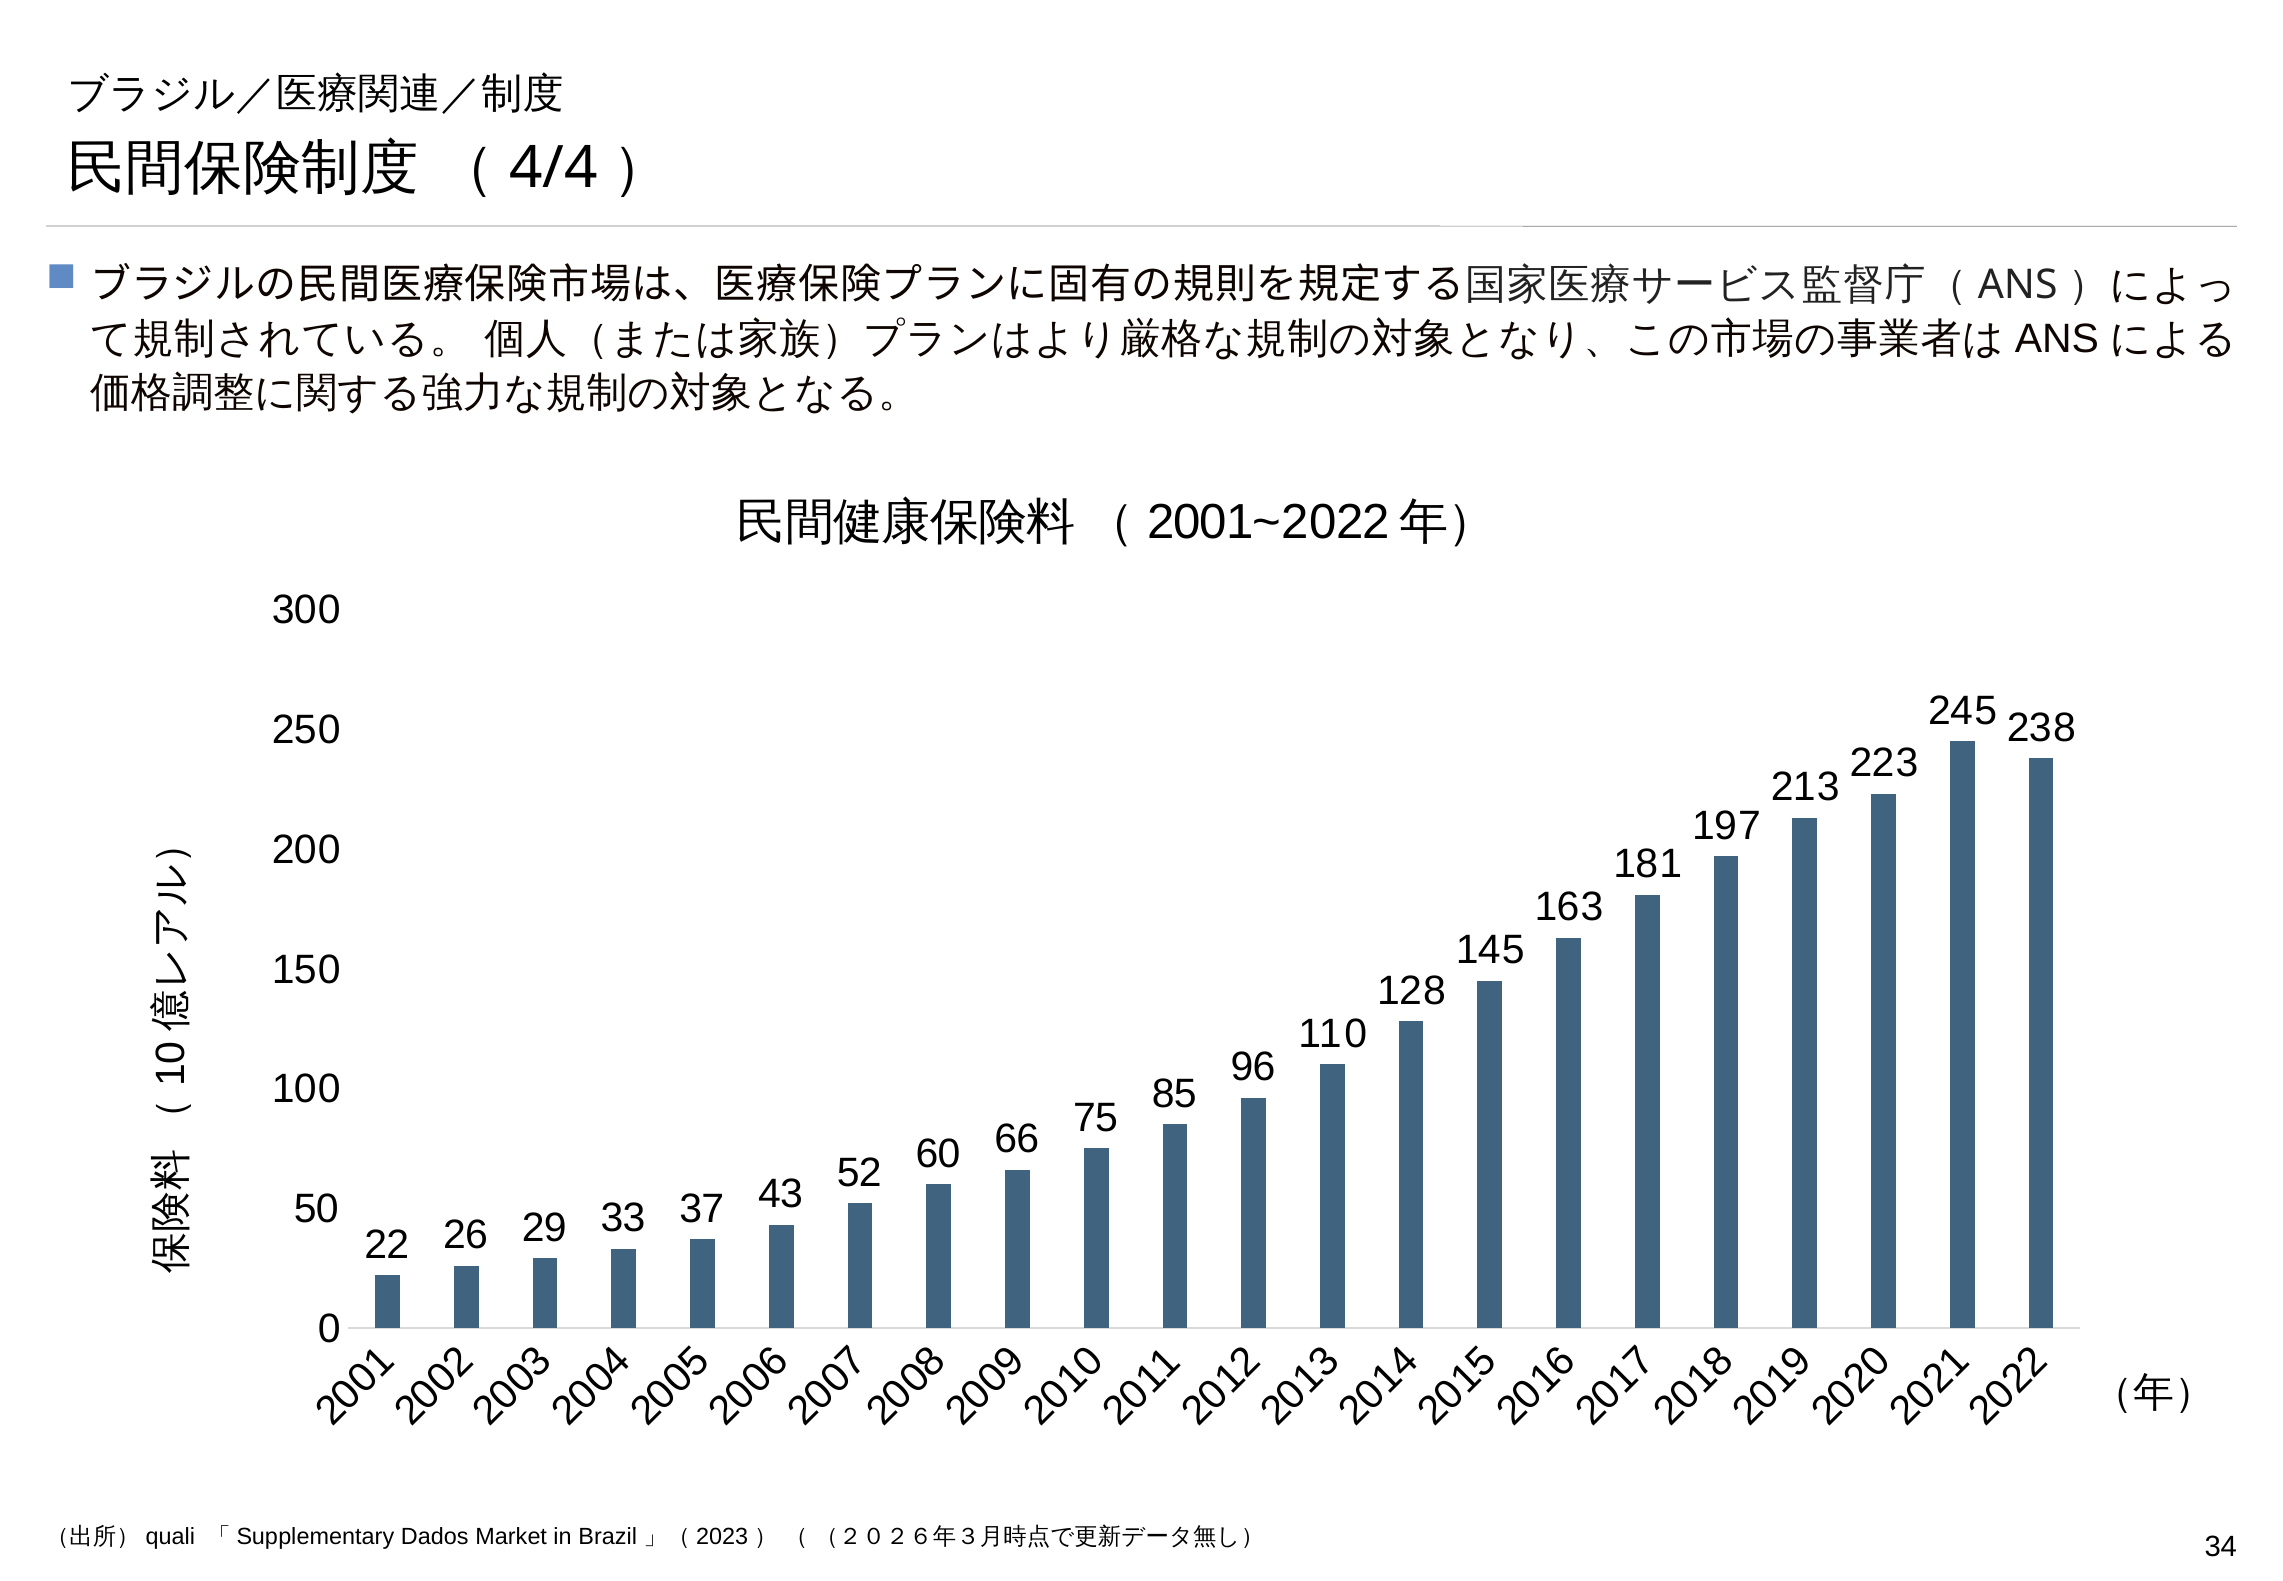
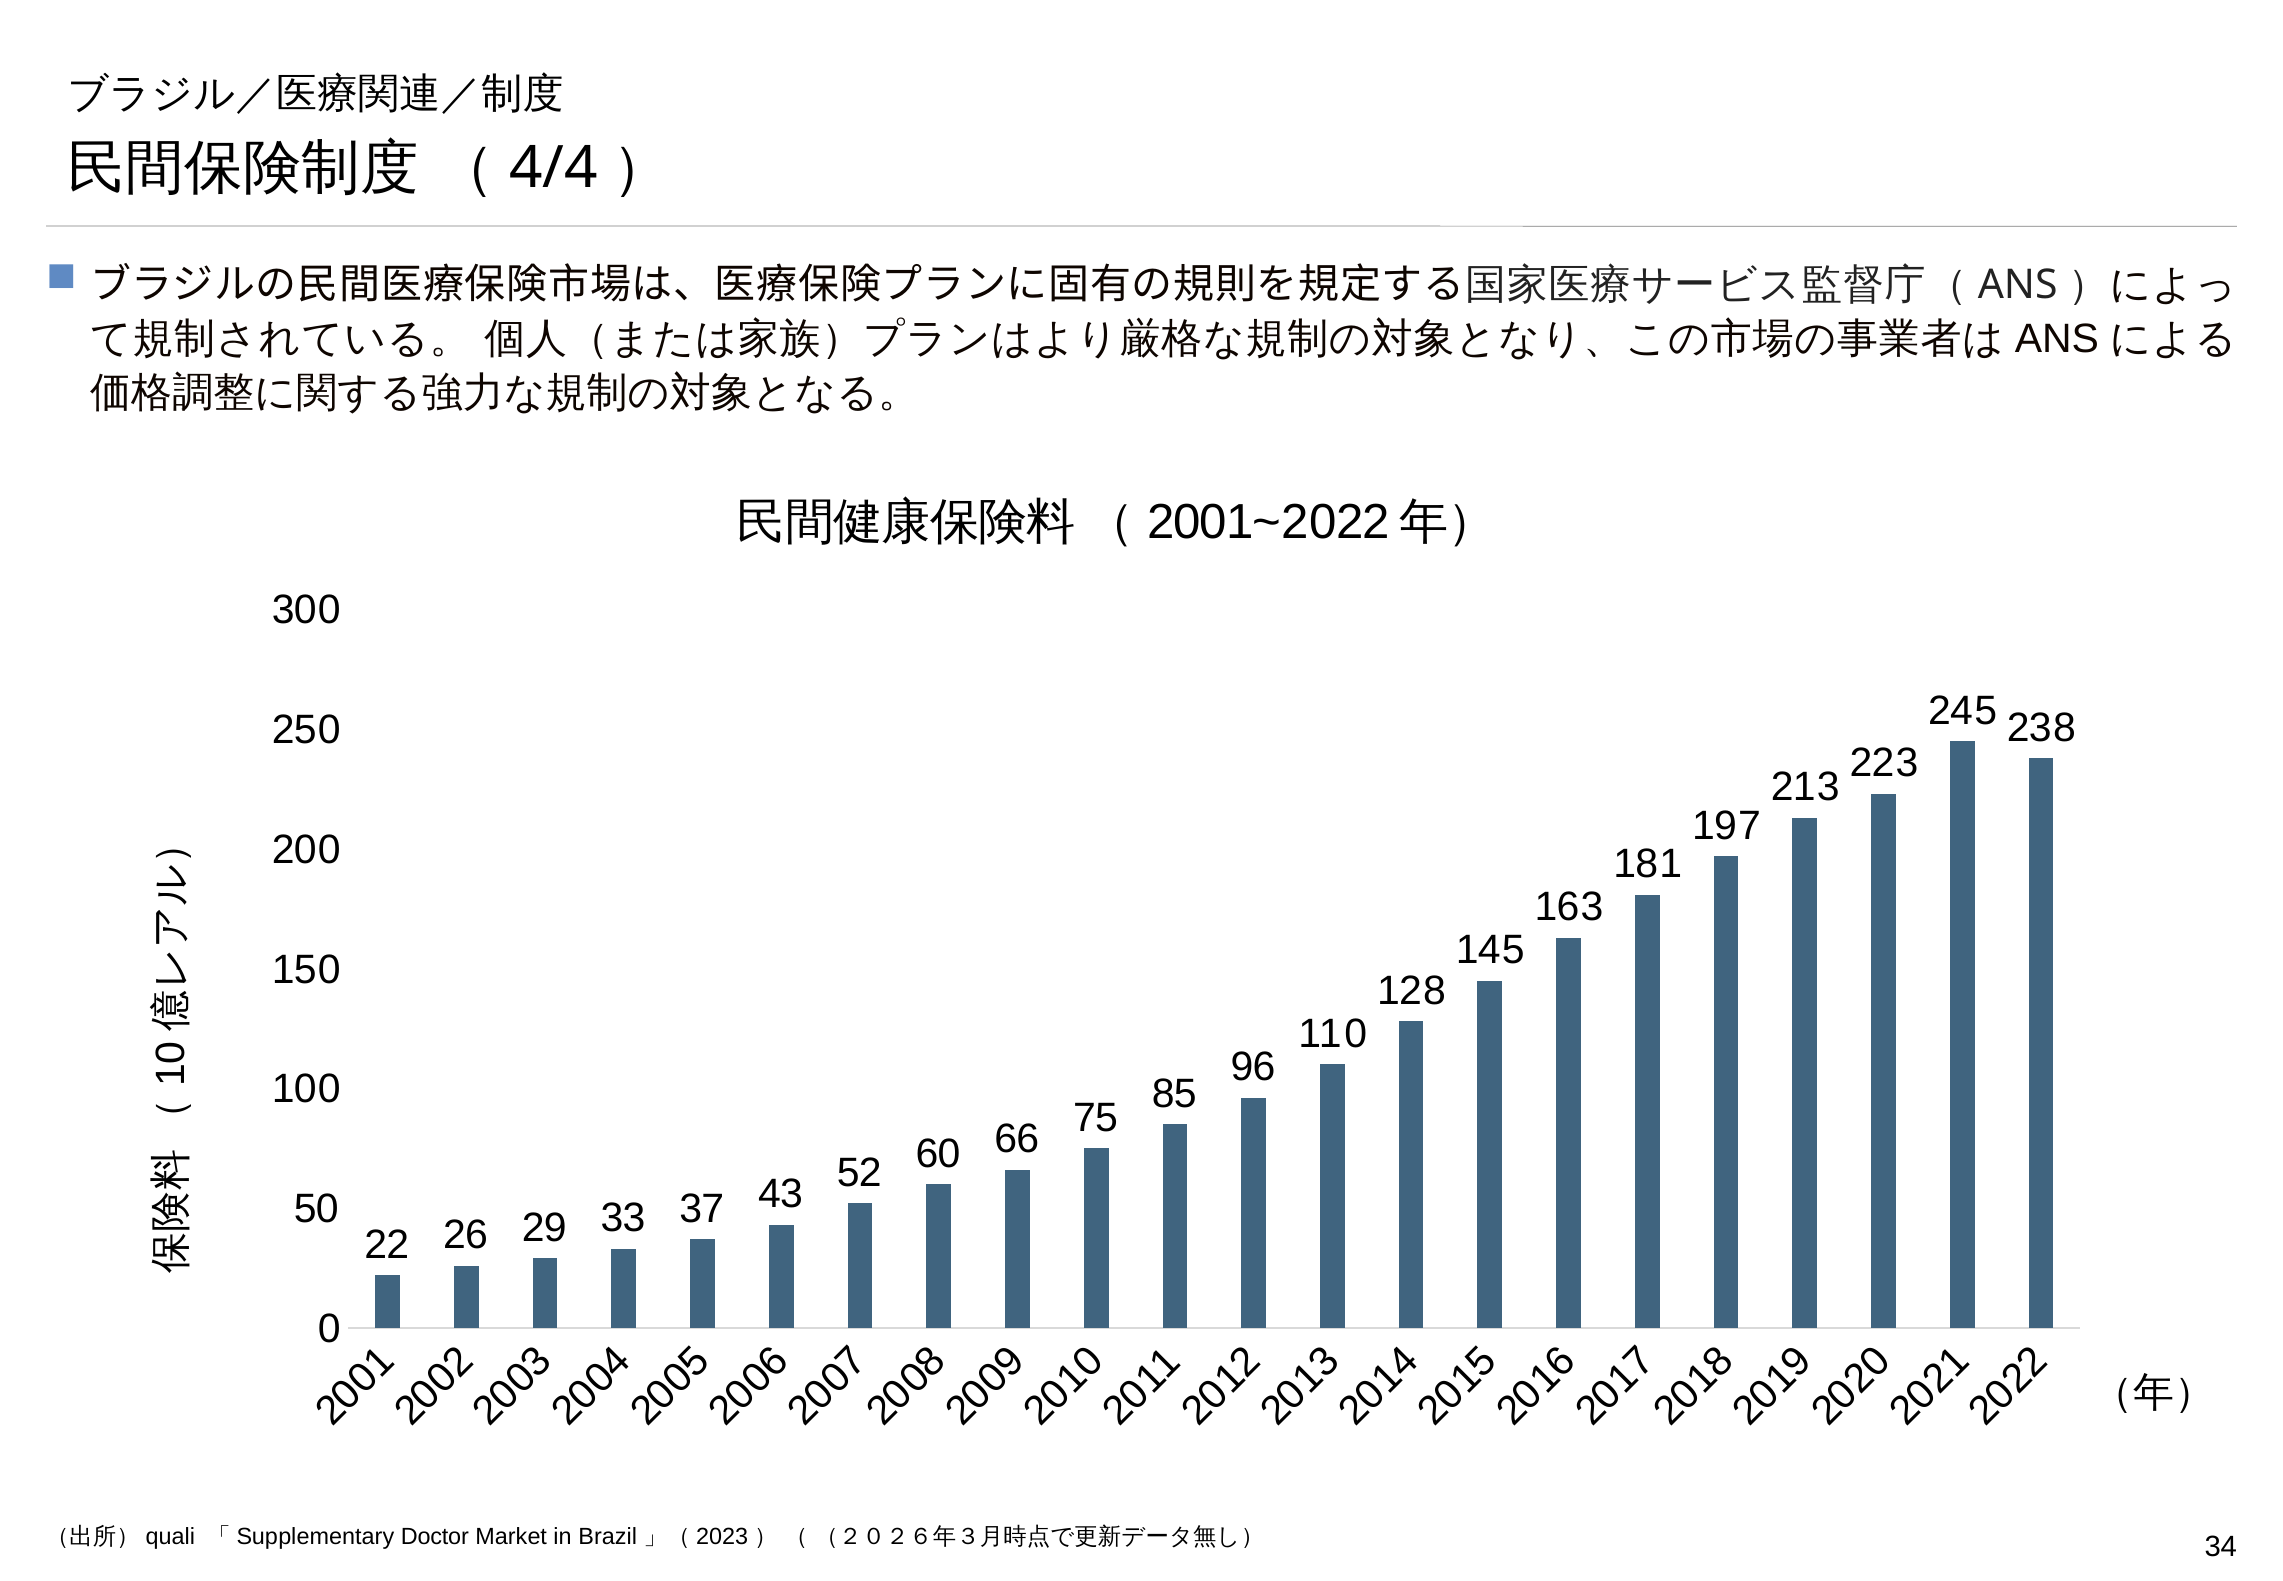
Dados: Dados -> Doctor (435, 1536)
